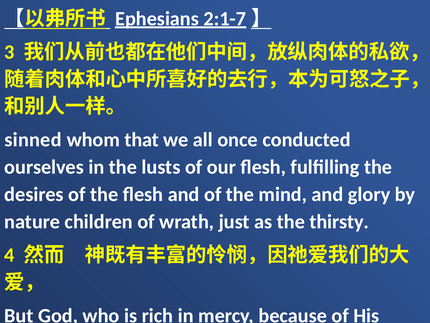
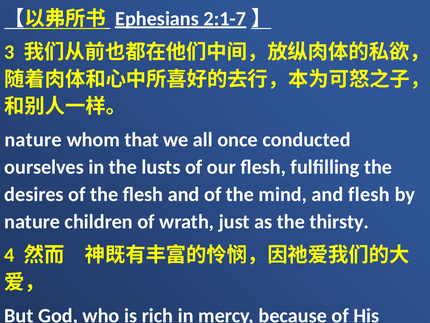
sinned: sinned -> nature (33, 140)
and glory: glory -> flesh (369, 194)
